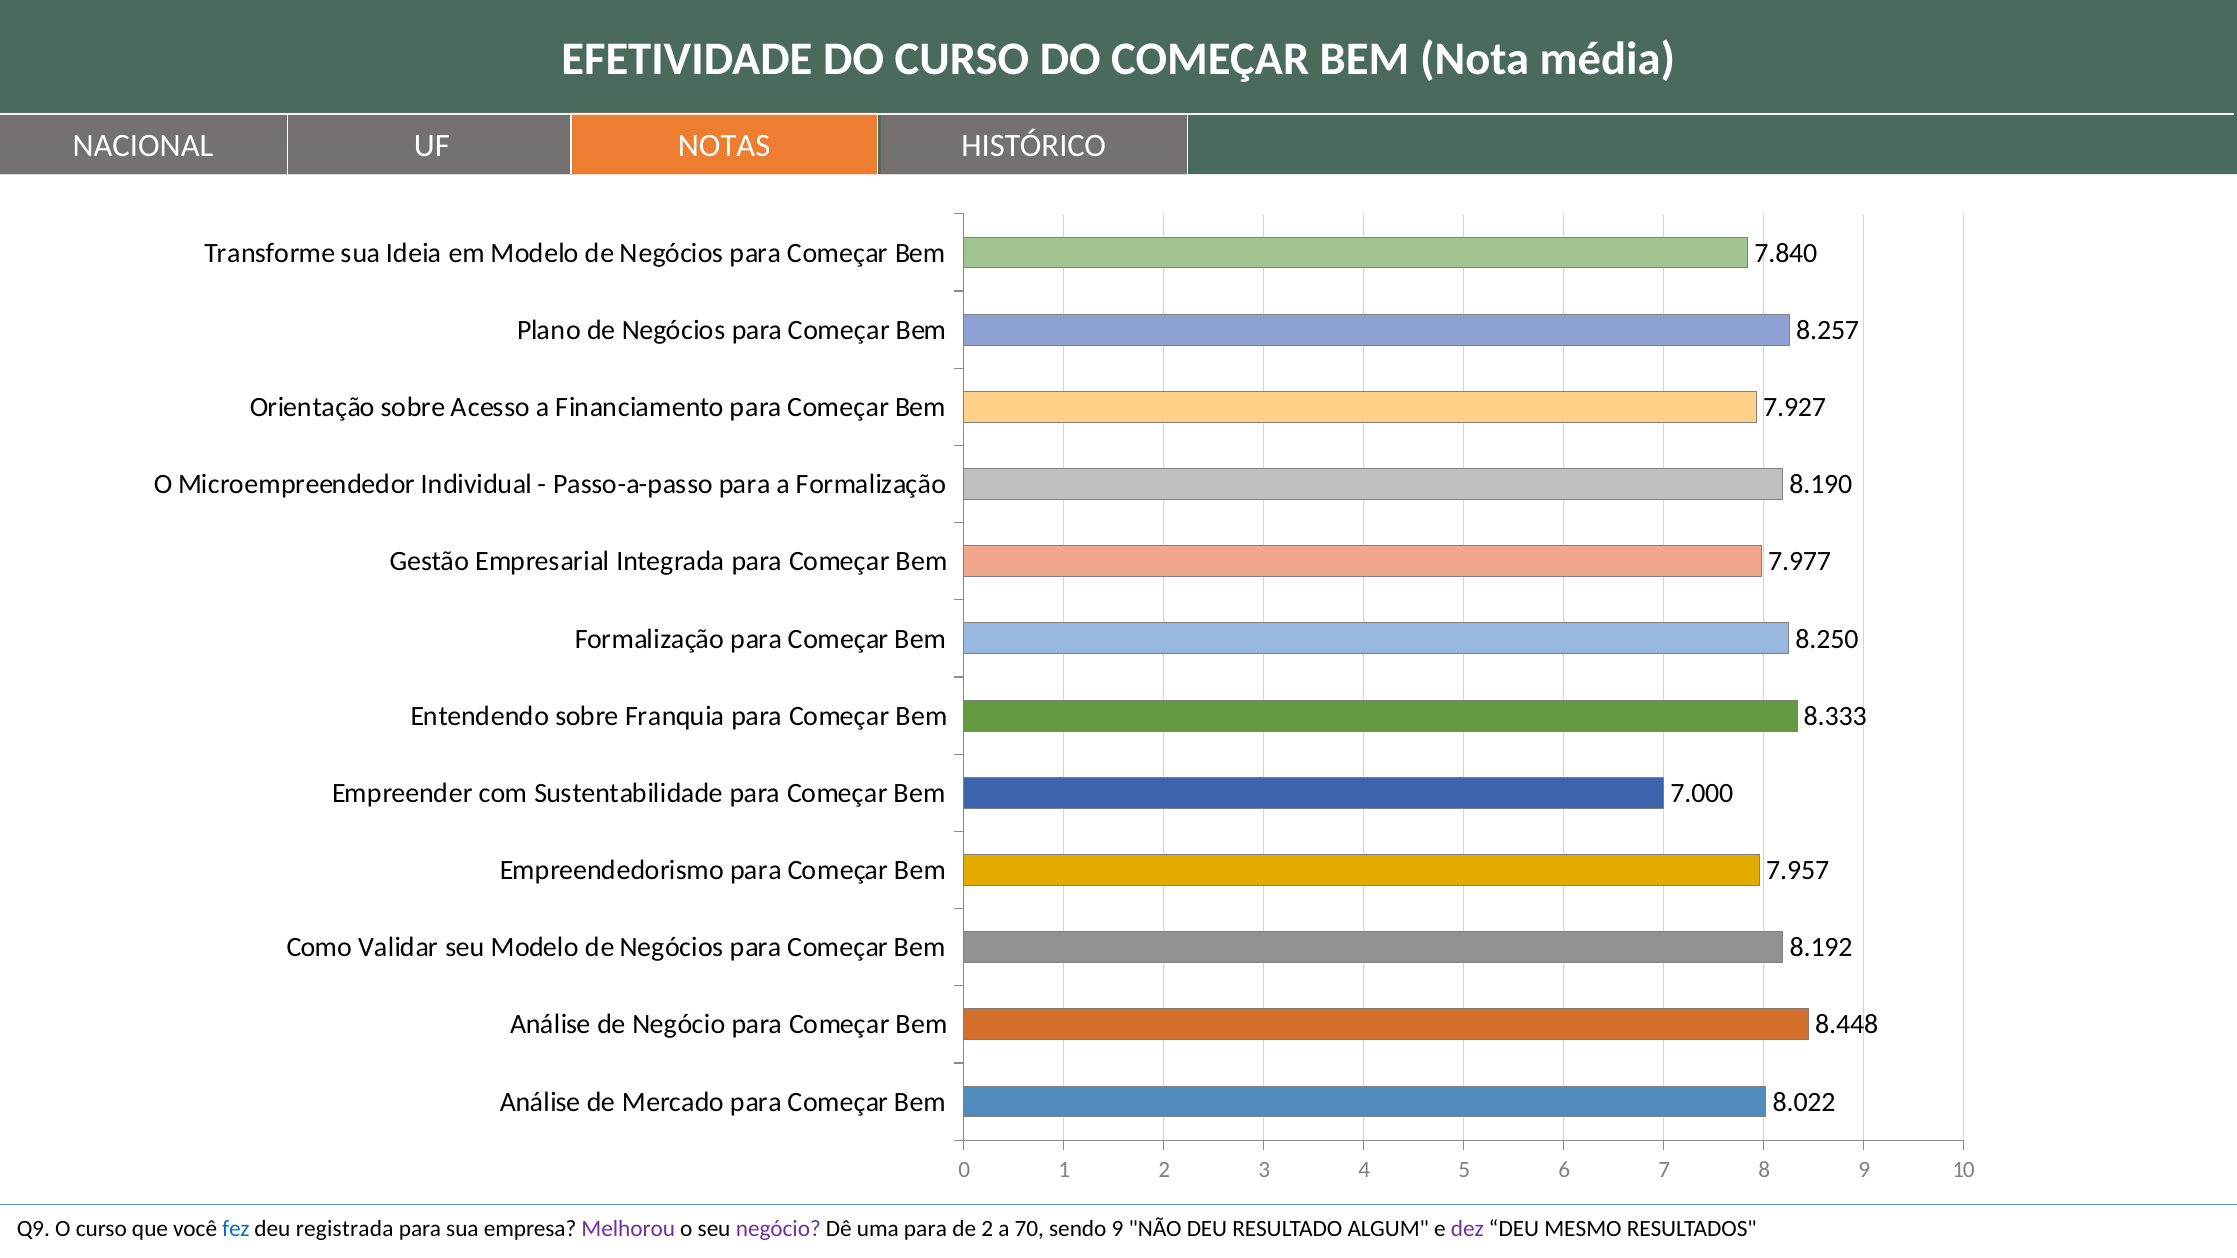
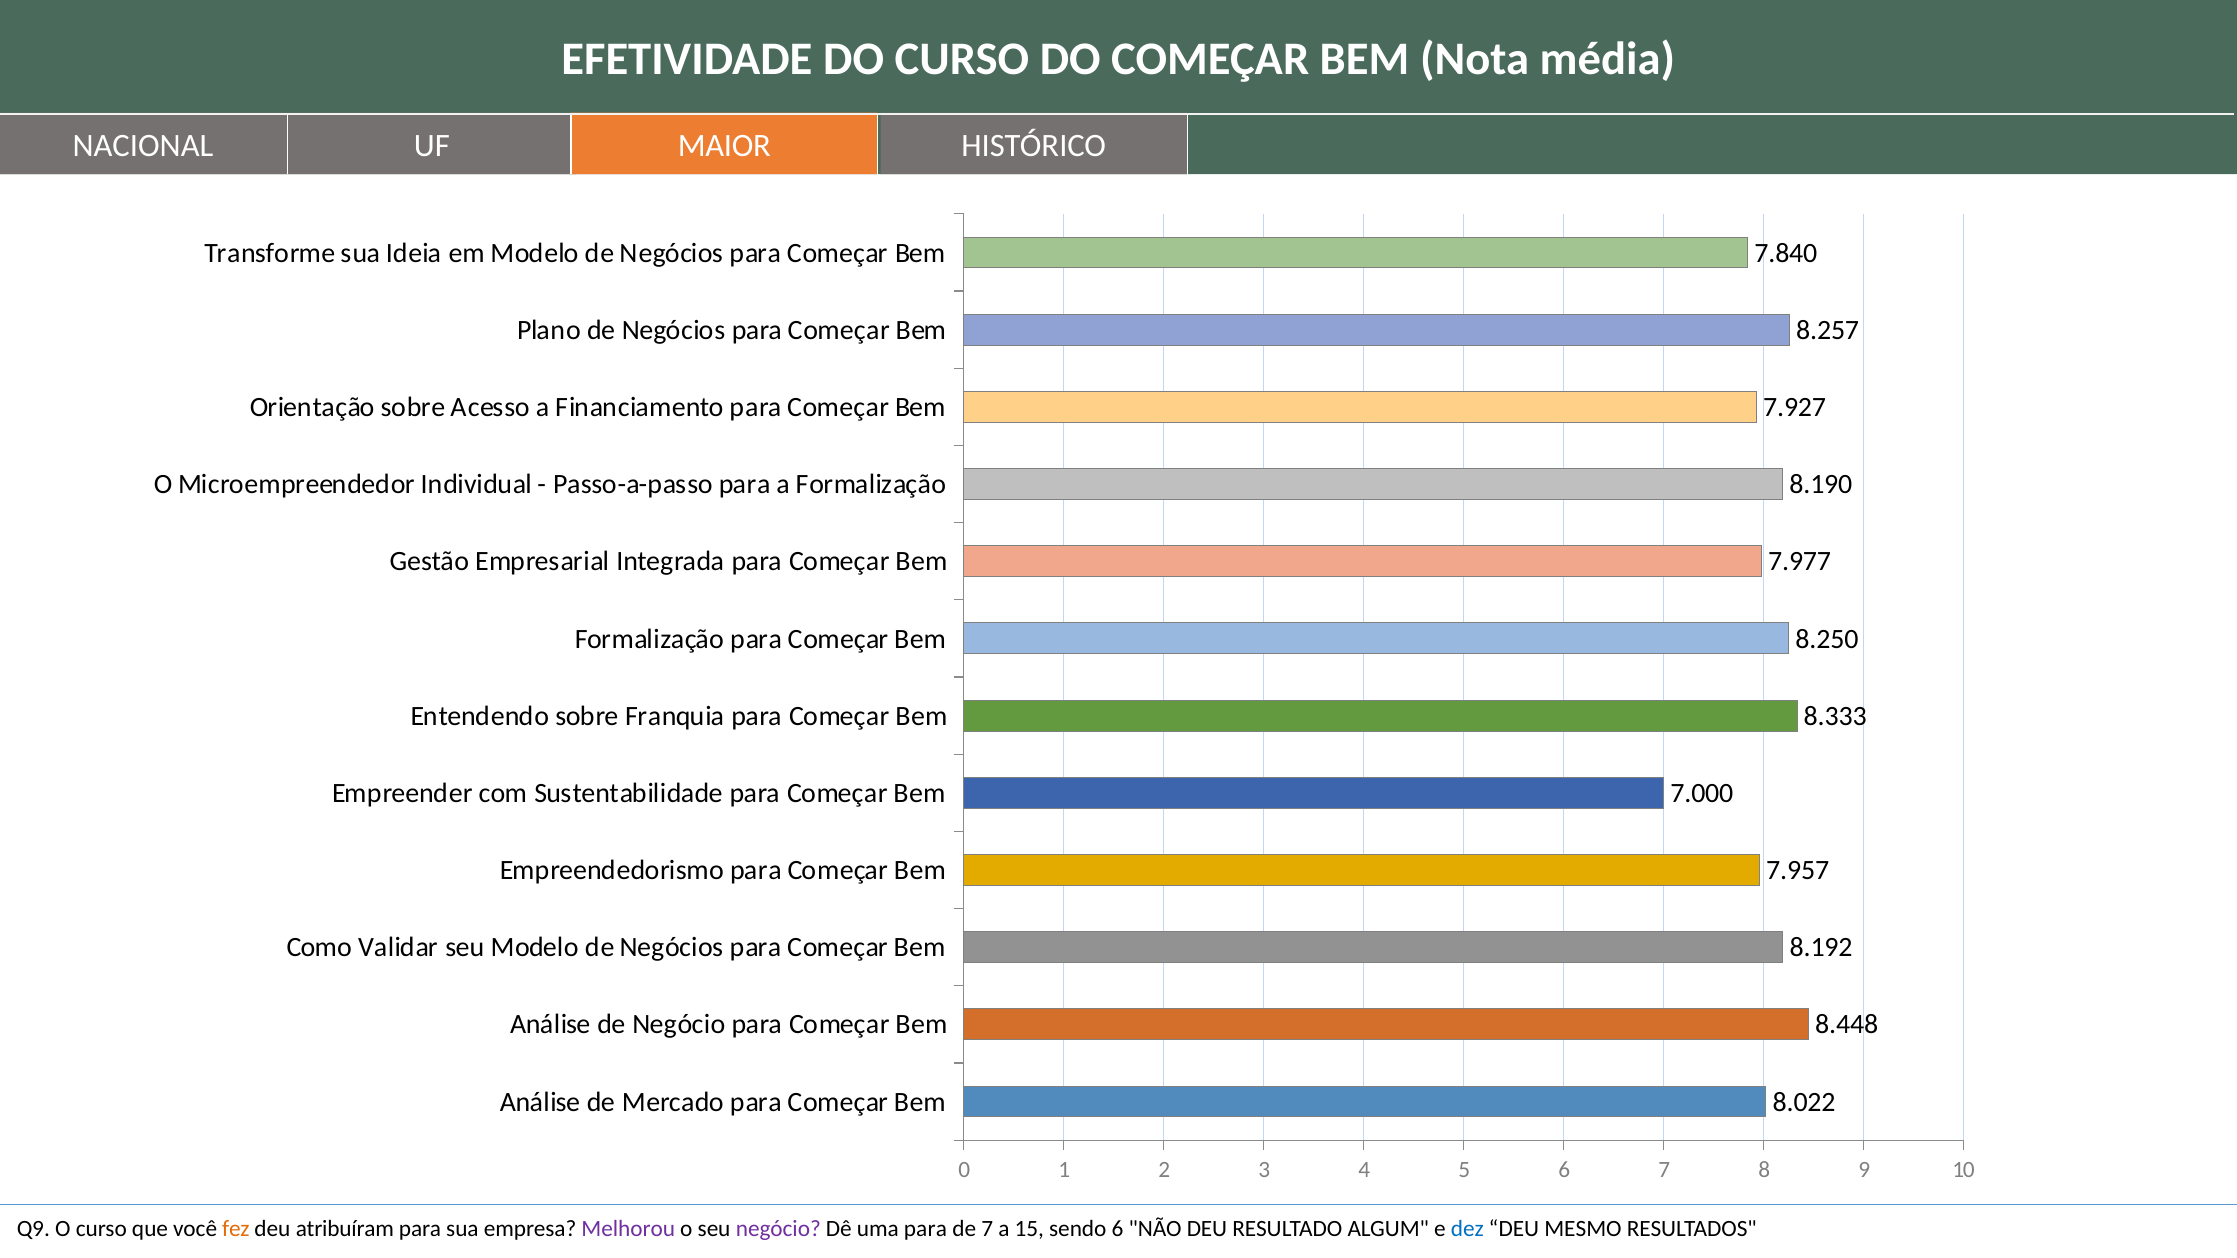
NOTAS: NOTAS -> MAIOR (724, 146)
fez colour: blue -> orange (236, 1229)
registrada: registrada -> atribuíram (345, 1229)
de 2: 2 -> 7 (987, 1229)
70: 70 -> 15 (1029, 1229)
sendo 9: 9 -> 6 (1117, 1229)
dez colour: purple -> blue (1467, 1229)
